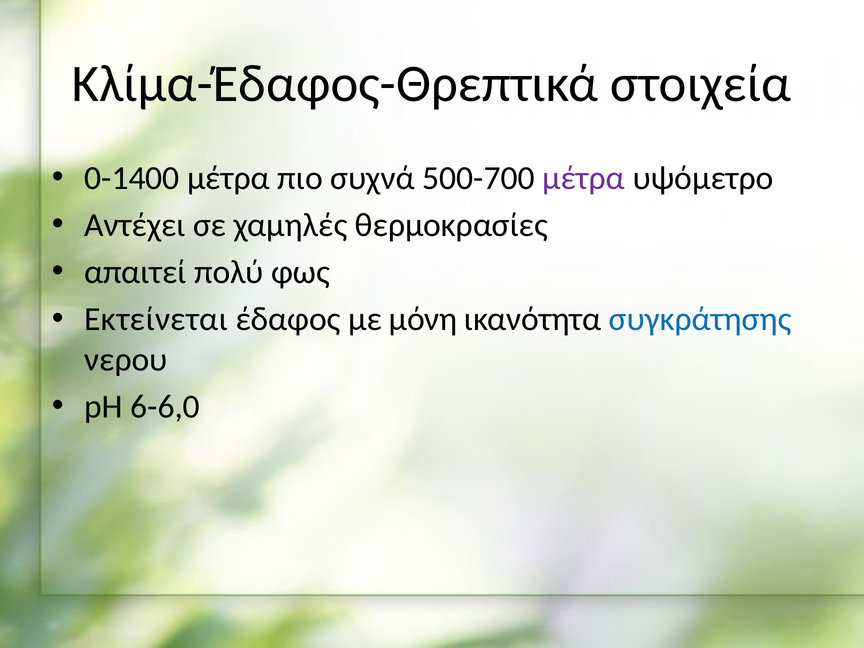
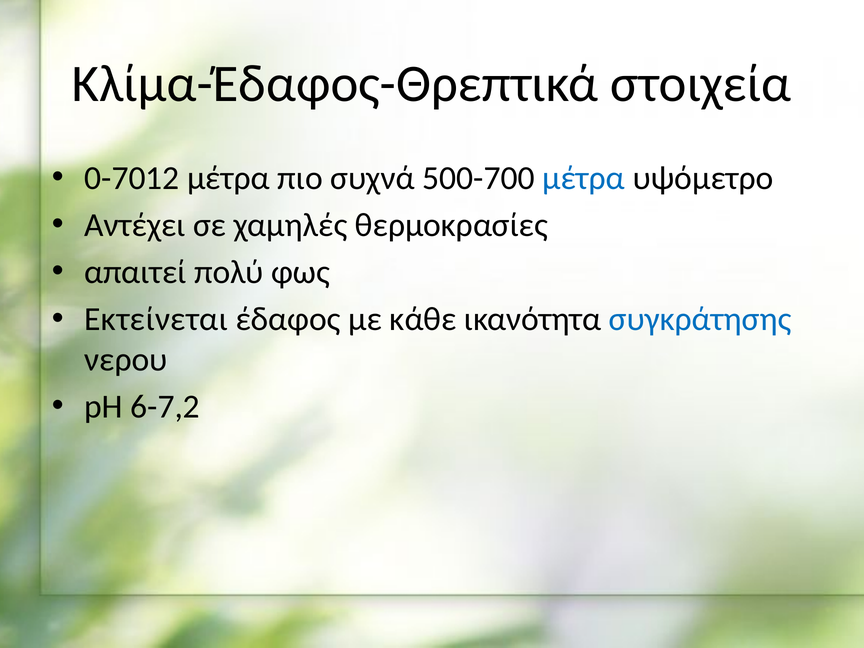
0-1400: 0-1400 -> 0-7012 (132, 178)
μέτρα colour: purple -> blue (584, 178)
μόνη: μόνη -> κάθε (423, 319)
6-6,0: 6-6,0 -> 6-7,2 (165, 407)
